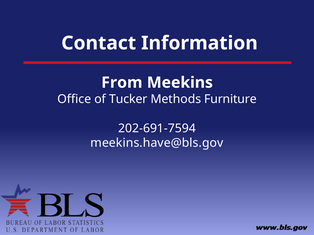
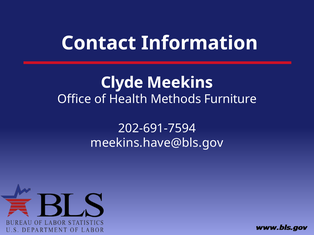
From: From -> Clyde (122, 83)
Tucker: Tucker -> Health (128, 99)
